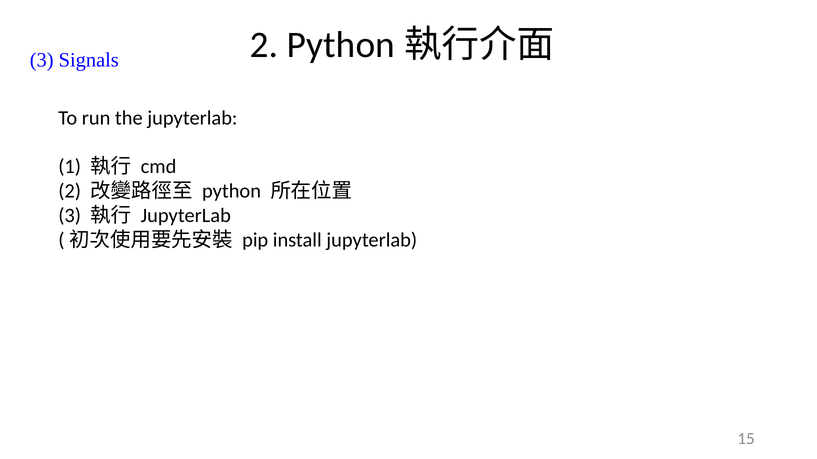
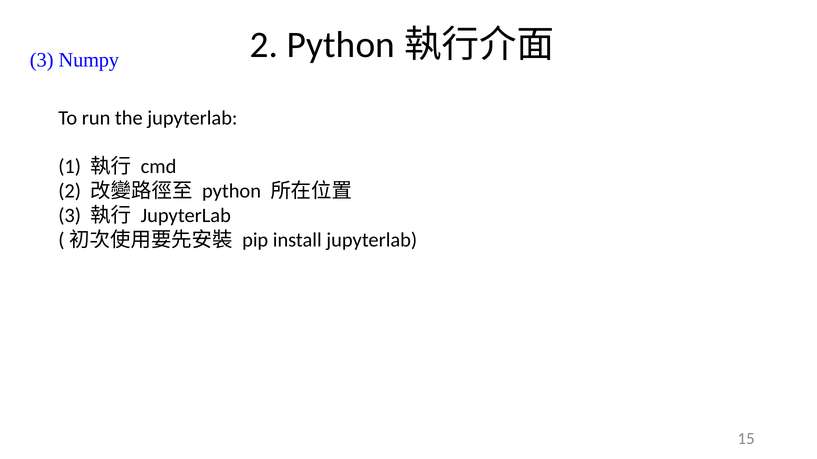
Signals: Signals -> Numpy (89, 60)
